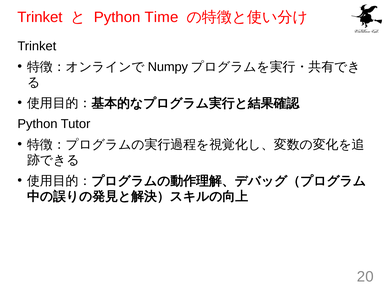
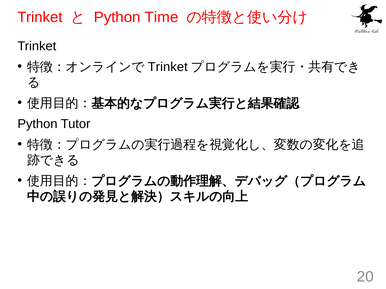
Numpy: Numpy -> Trinket (168, 67)
